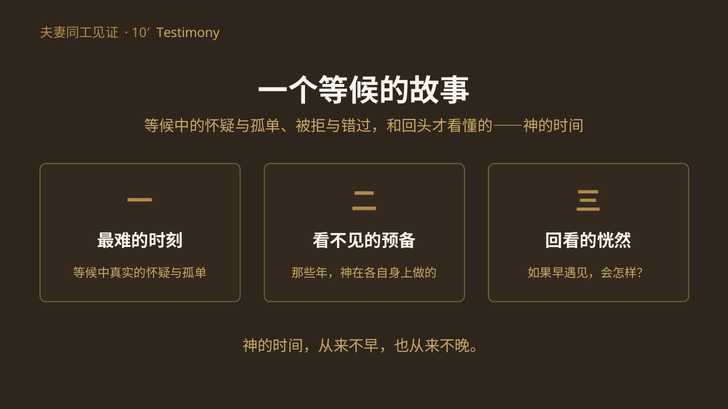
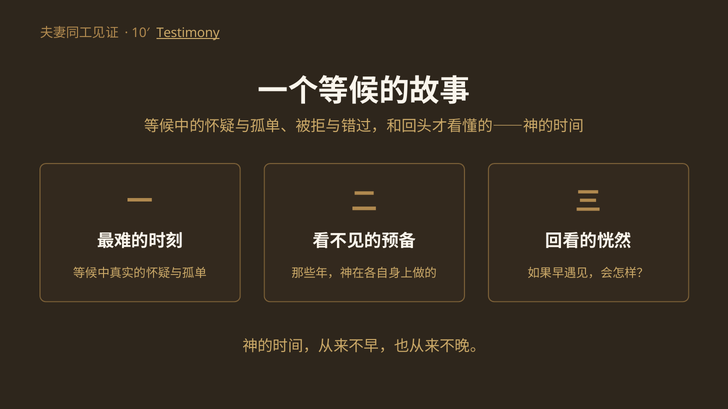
Testimony underline: none -> present (188, 33)
